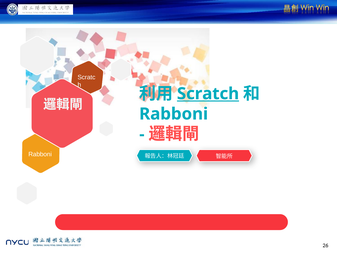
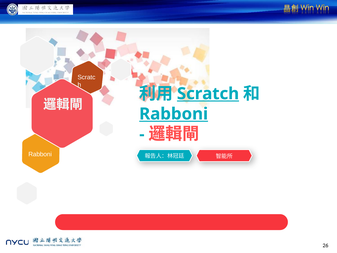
Rabboni underline: none -> present (174, 114)
